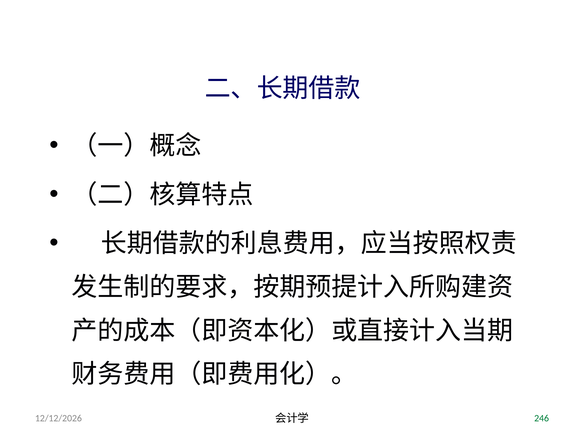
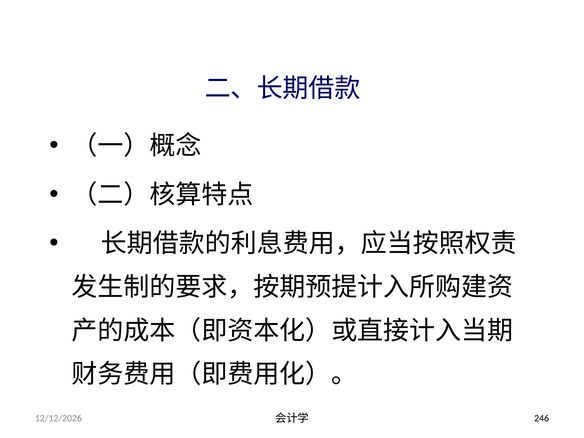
246 colour: green -> black (542, 418)
